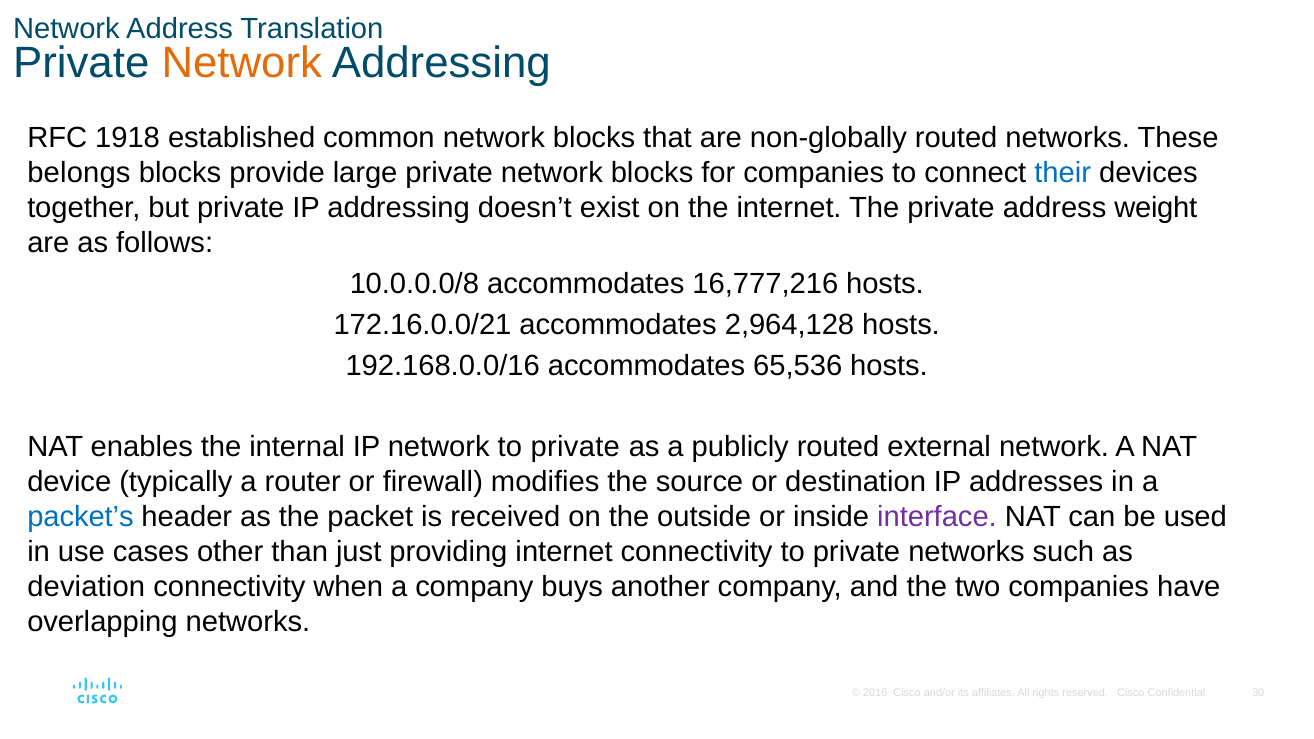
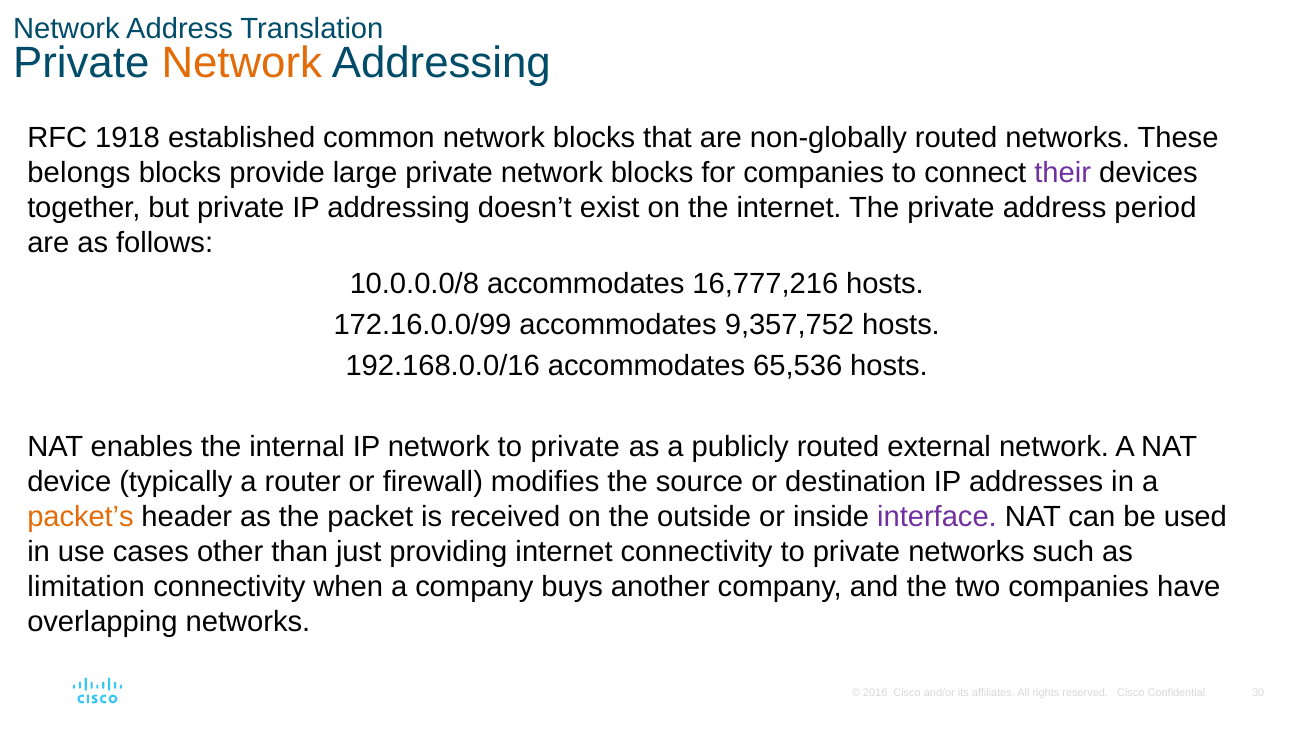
their colour: blue -> purple (1063, 173)
weight: weight -> period (1155, 208)
172.16.0.0/21: 172.16.0.0/21 -> 172.16.0.0/99 (422, 325)
2,964,128: 2,964,128 -> 9,357,752 (790, 325)
packet’s colour: blue -> orange (80, 517)
deviation: deviation -> limitation (86, 587)
